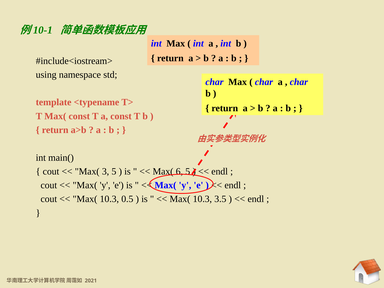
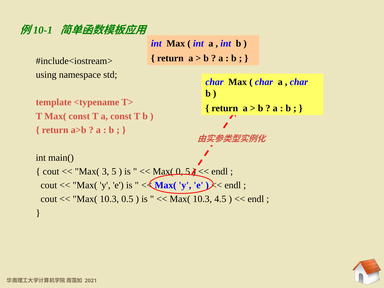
6: 6 -> 0 (179, 171)
3.5: 3.5 -> 4.5 (220, 199)
